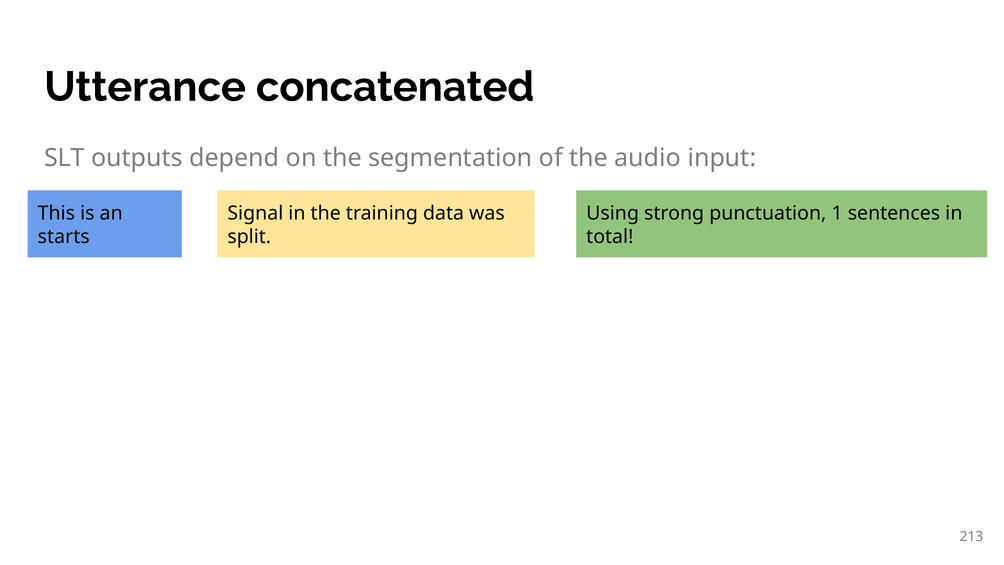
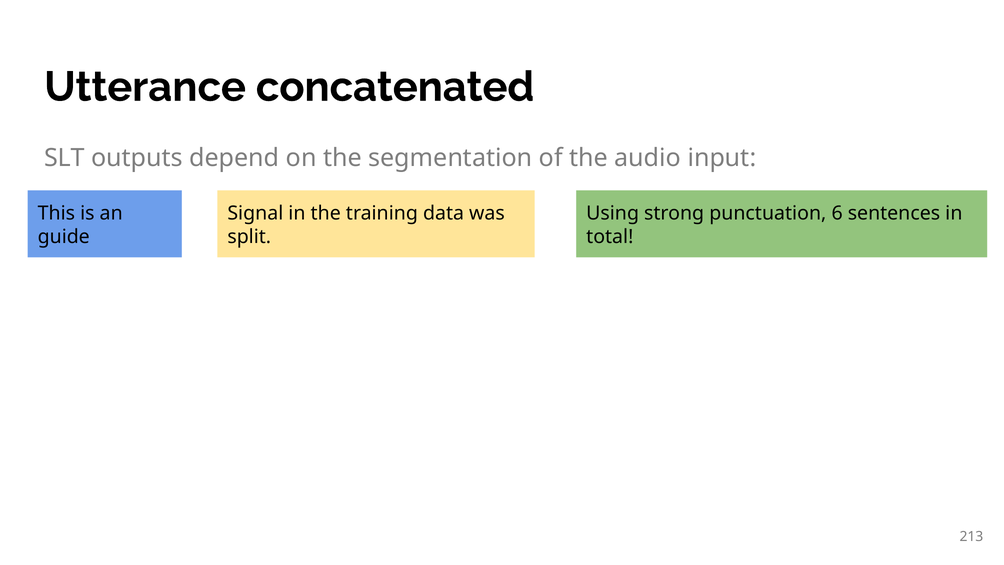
1: 1 -> 6 (837, 213)
starts: starts -> guide (64, 237)
